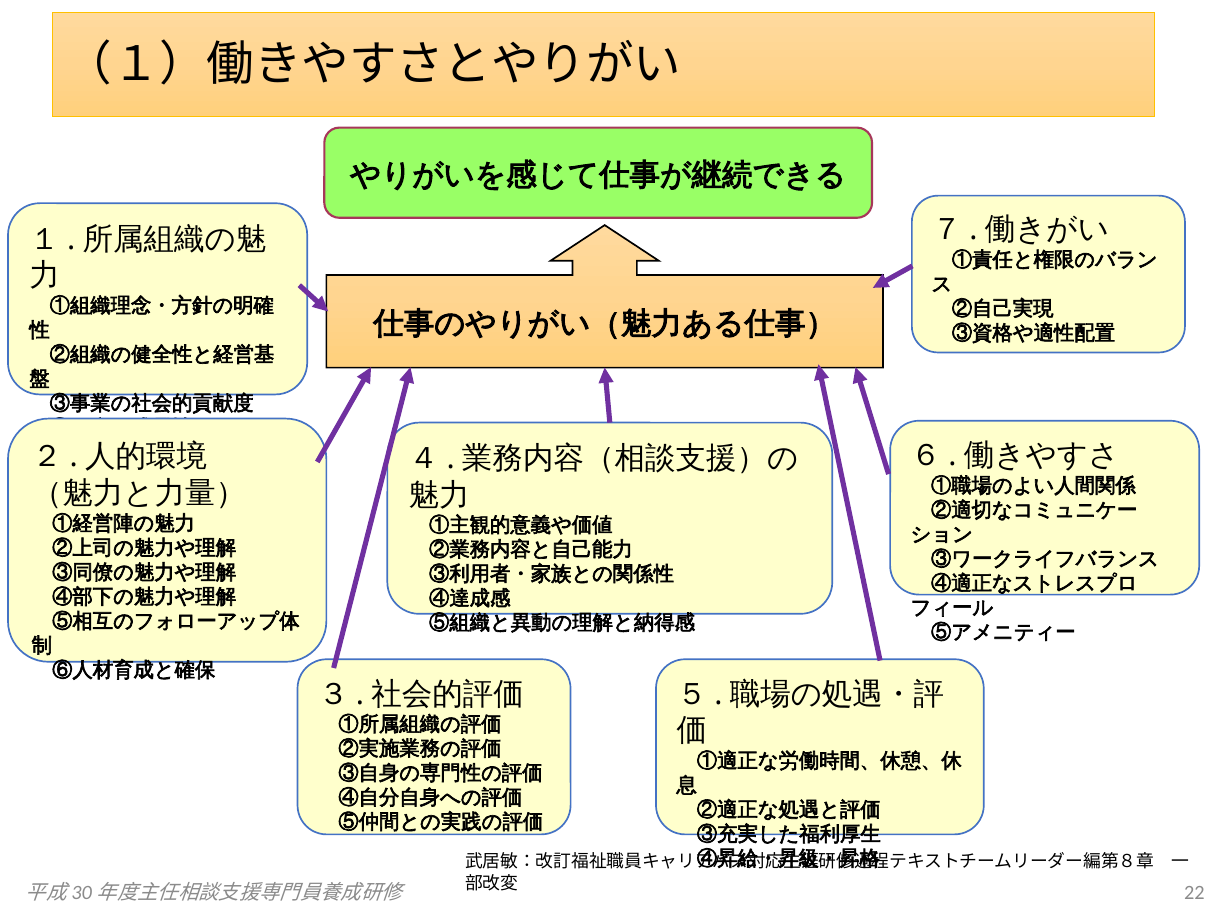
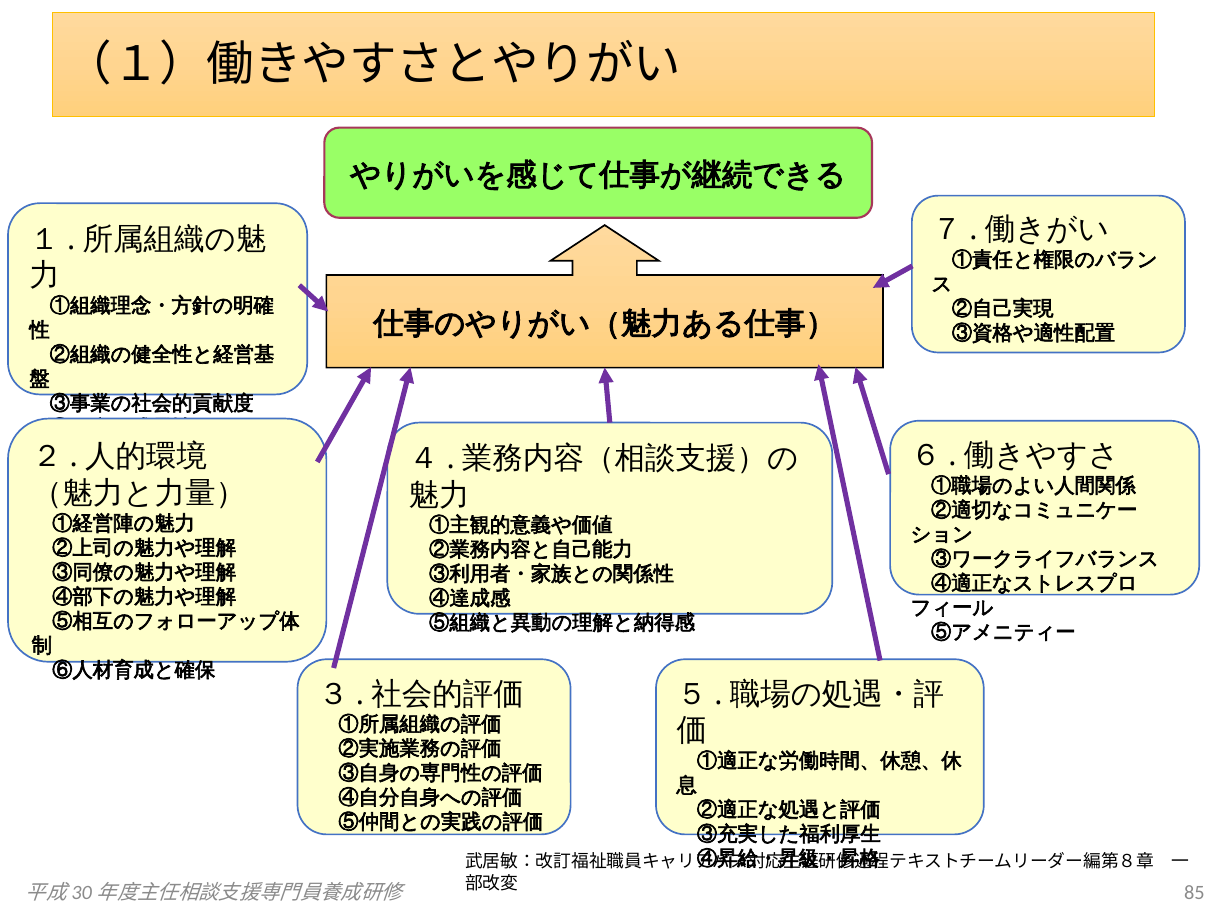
22: 22 -> 85 (1194, 893)
